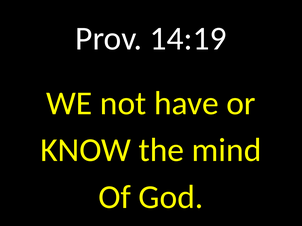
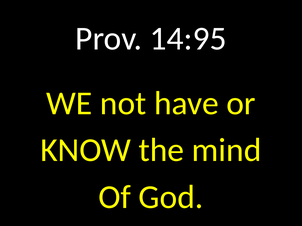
14:19: 14:19 -> 14:95 (188, 39)
